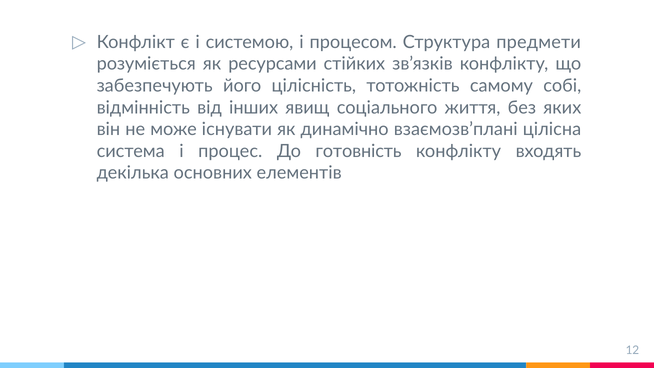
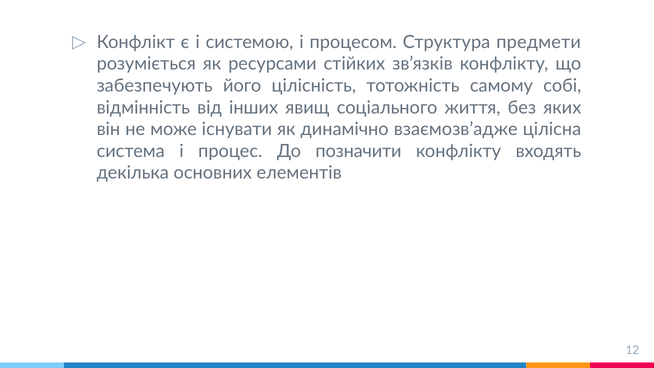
взаємозв’плані: взаємозв’плані -> взаємозв’адже (456, 129)
готовність: готовність -> позначити (359, 151)
